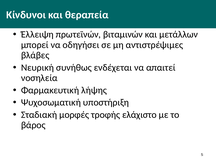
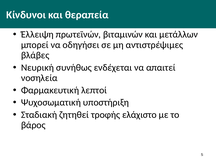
λήψης: λήψης -> λεπτοί (94, 90)
μορφές: μορφές -> ζητηθεί (74, 115)
